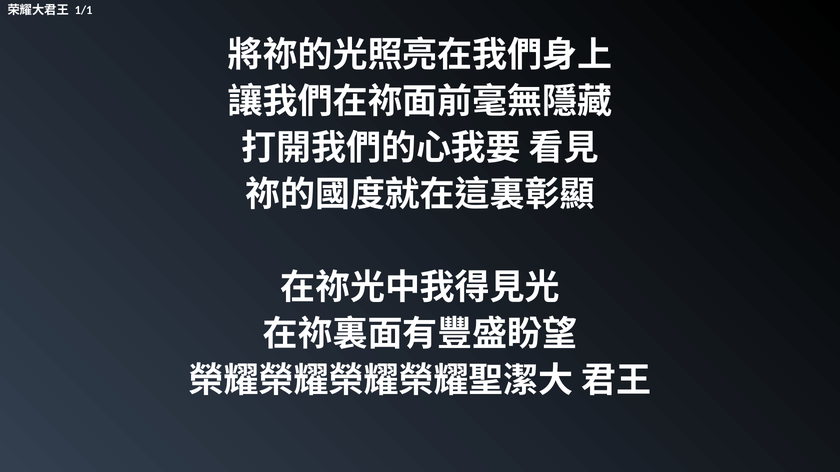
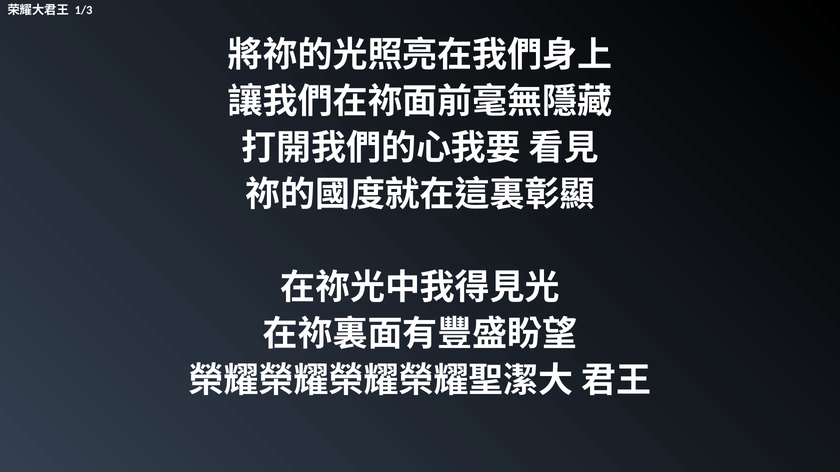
1/1: 1/1 -> 1/3 (84, 10)
